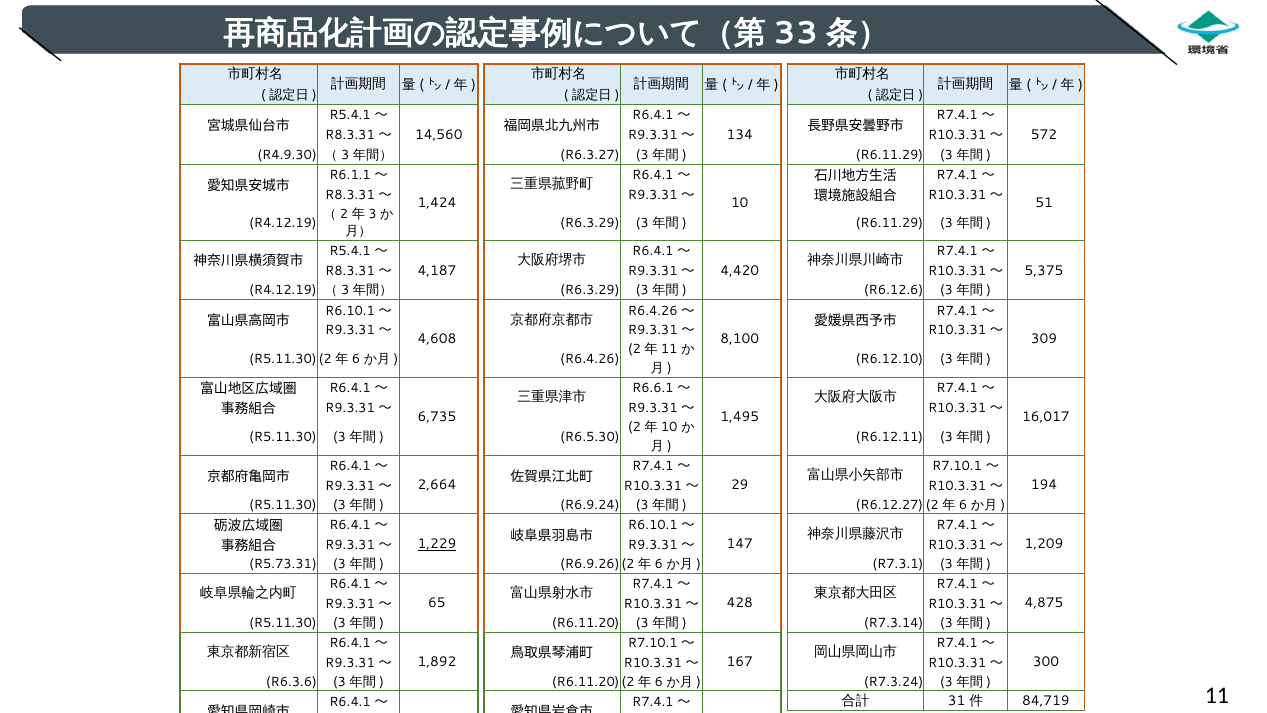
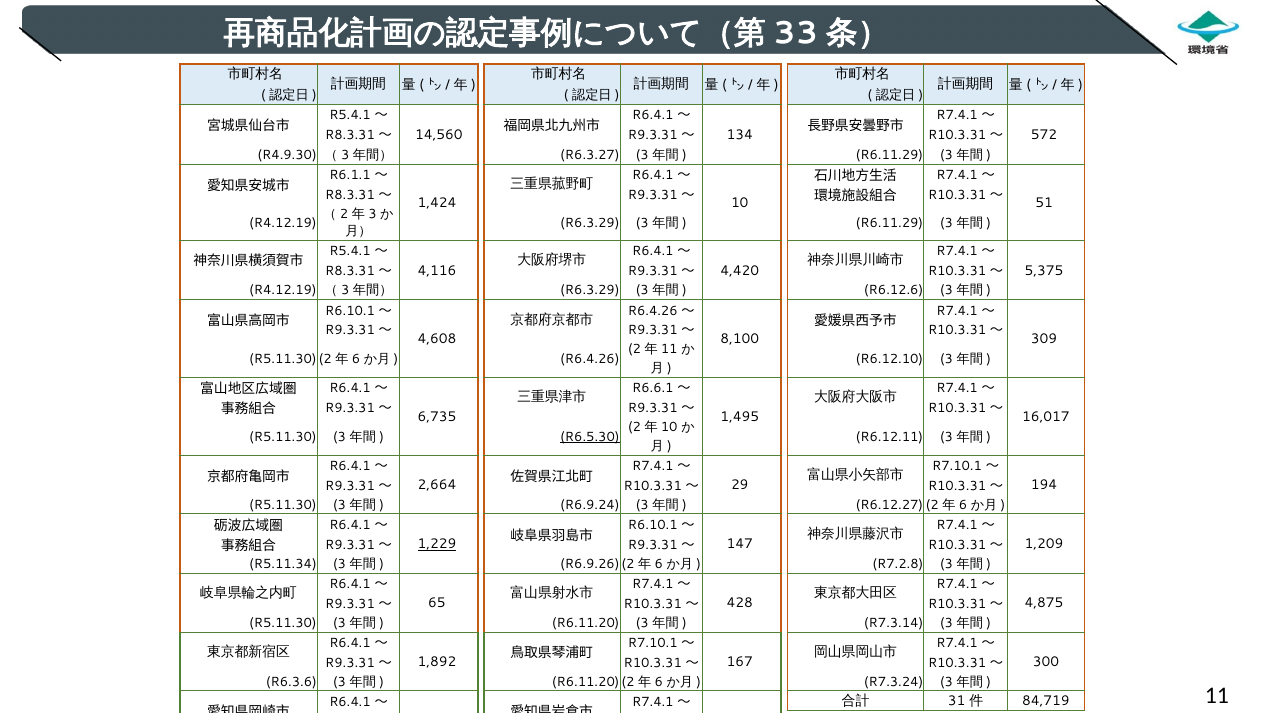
4,187: 4,187 -> 4,116 (437, 270)
R6.5.30 underline: none -> present (590, 437)
R5.73.31: R5.73.31 -> R5.11.34 (283, 564)
R7.3.1: R7.3.1 -> R7.2.8 (898, 564)
